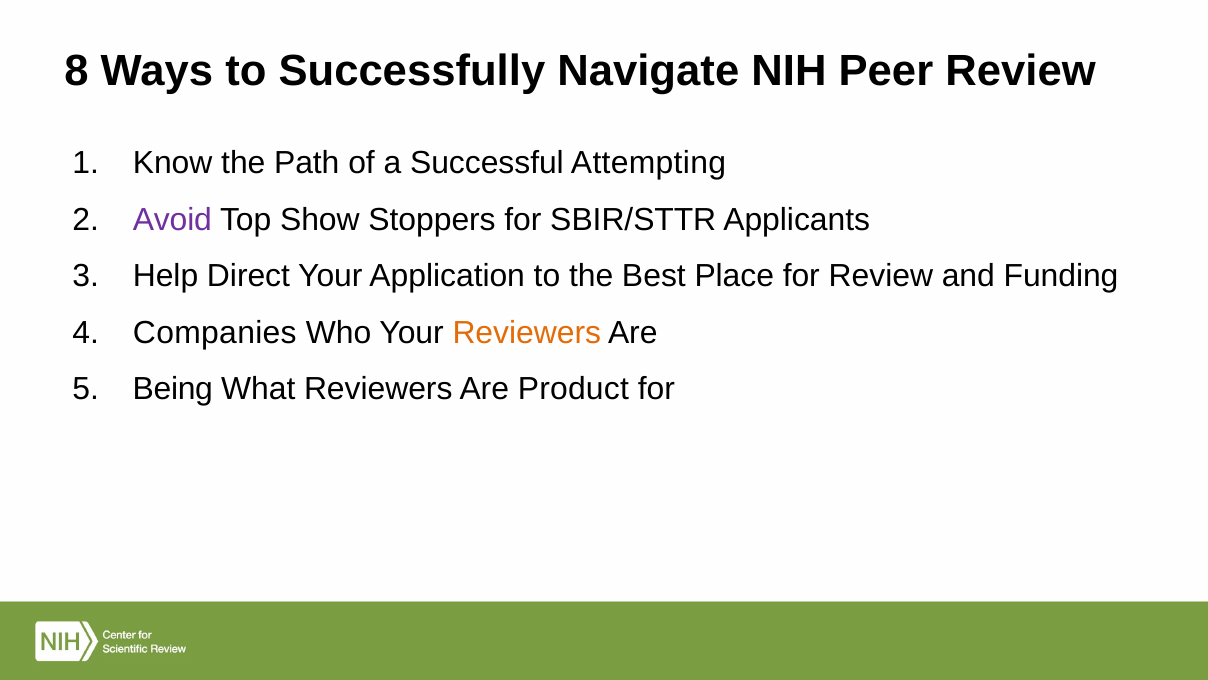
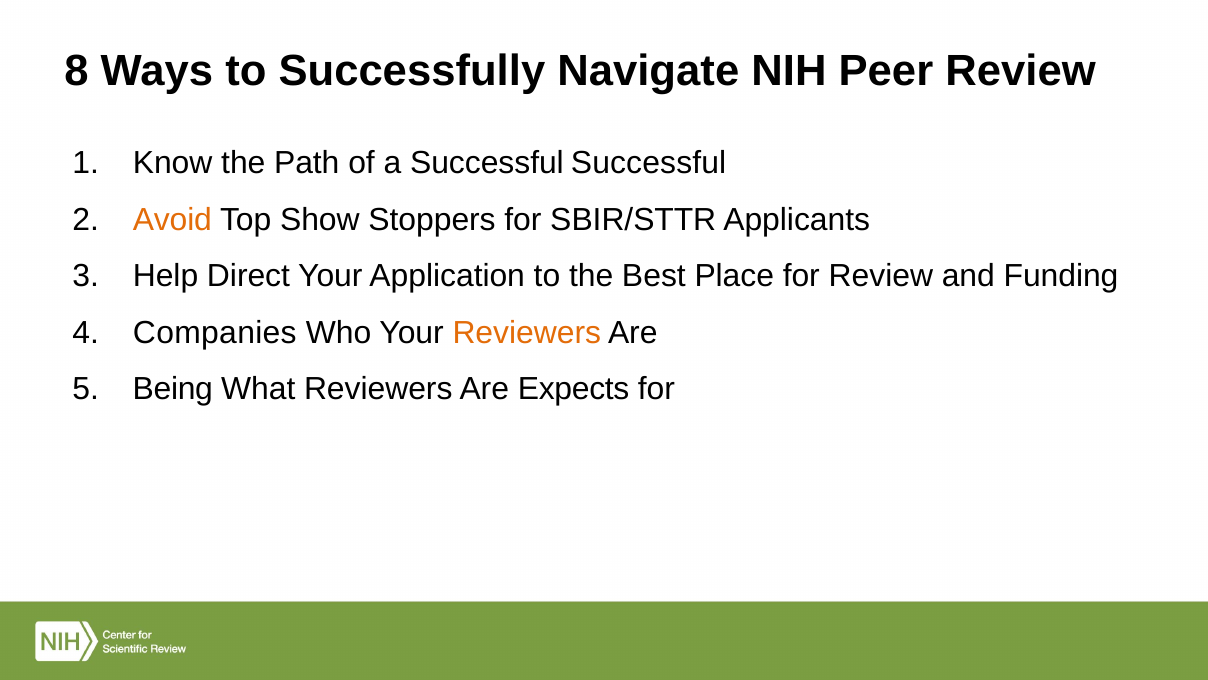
Successful Attempting: Attempting -> Successful (649, 163)
Avoid colour: purple -> orange (172, 220)
Product: Product -> Expects (574, 389)
